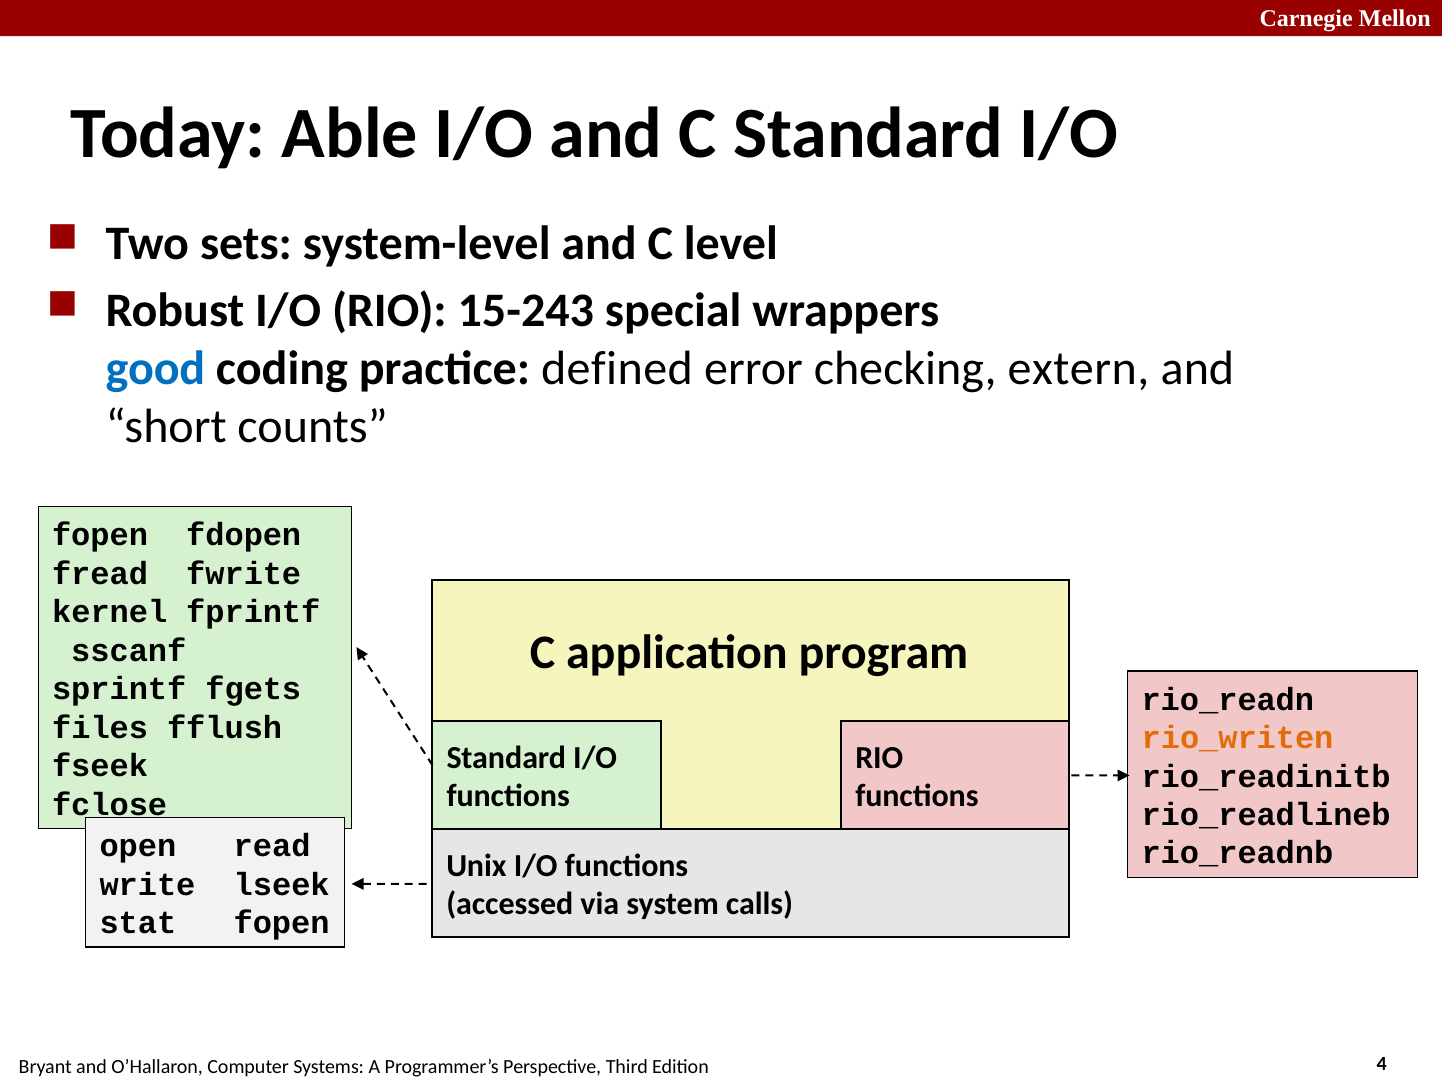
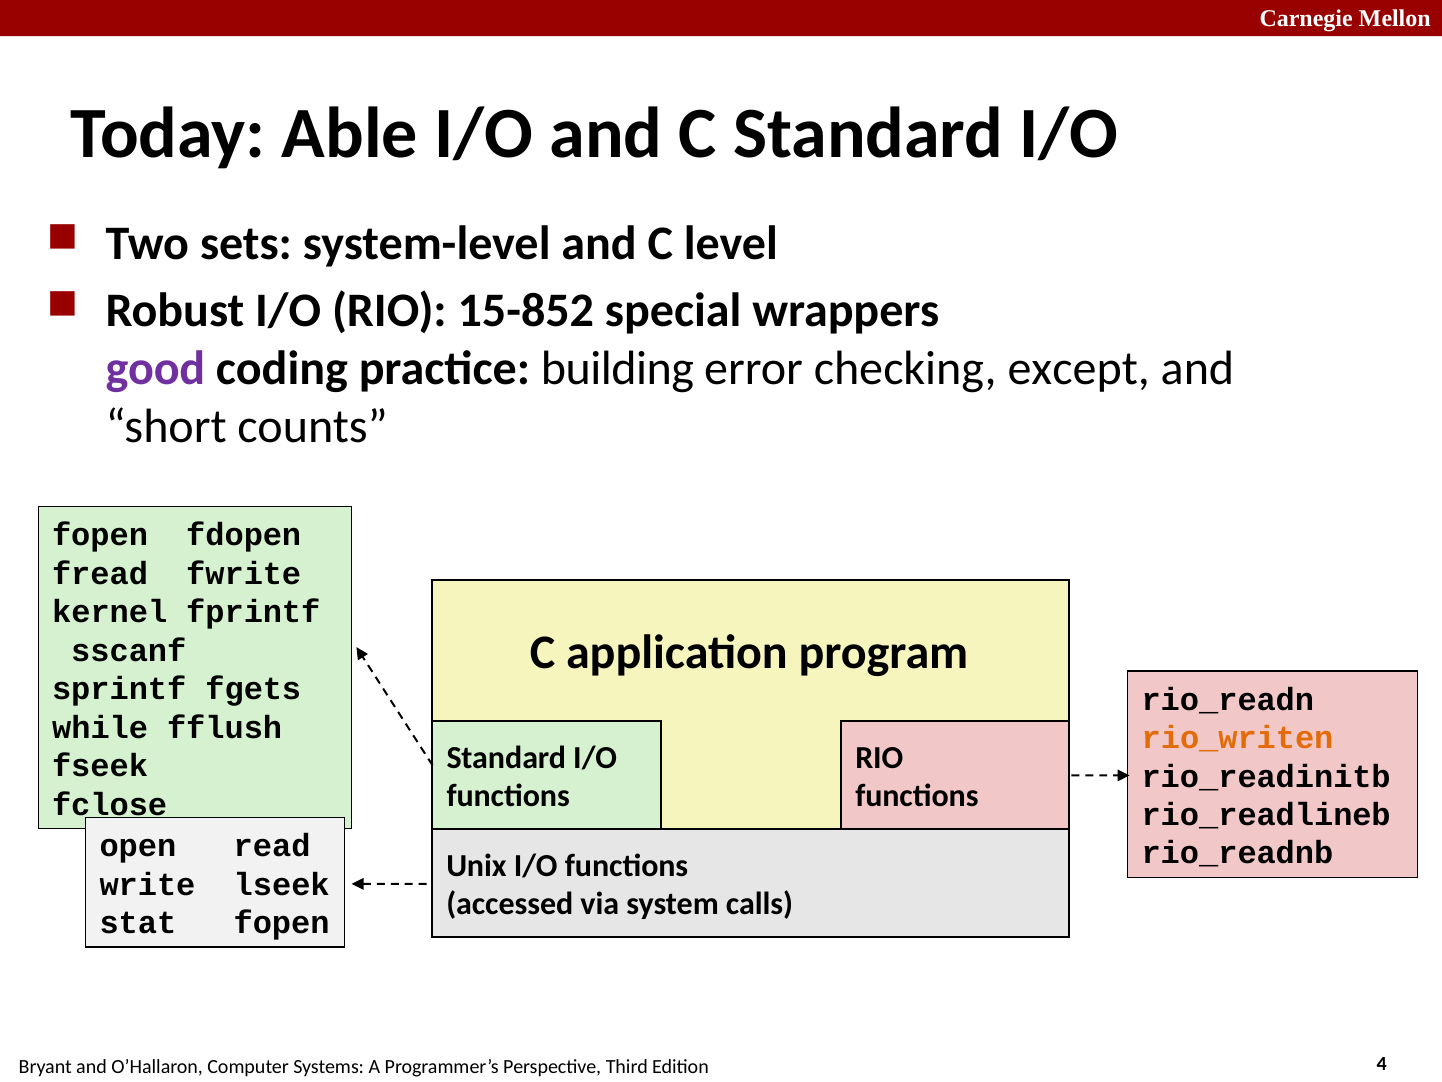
15-243: 15-243 -> 15-852 (526, 311)
good colour: blue -> purple (155, 369)
defined: defined -> building (617, 369)
extern: extern -> except (1079, 369)
files: files -> while (100, 727)
